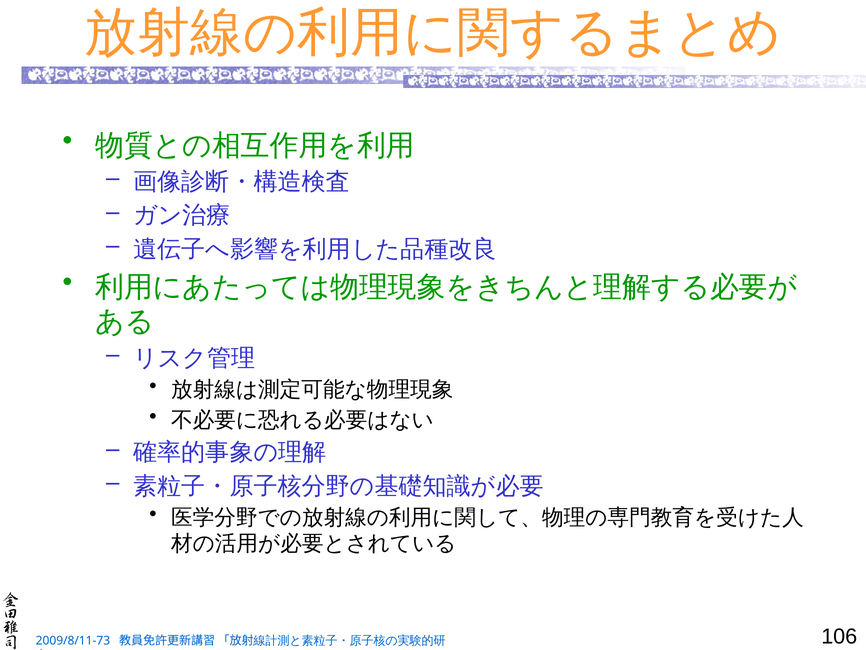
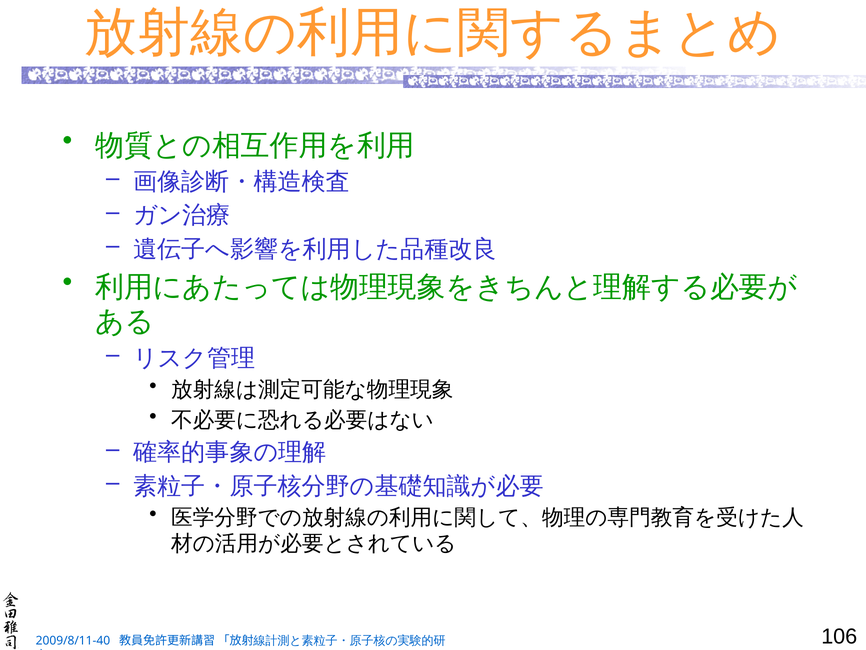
2009/8/11-73: 2009/8/11-73 -> 2009/8/11-40 (73, 640)
